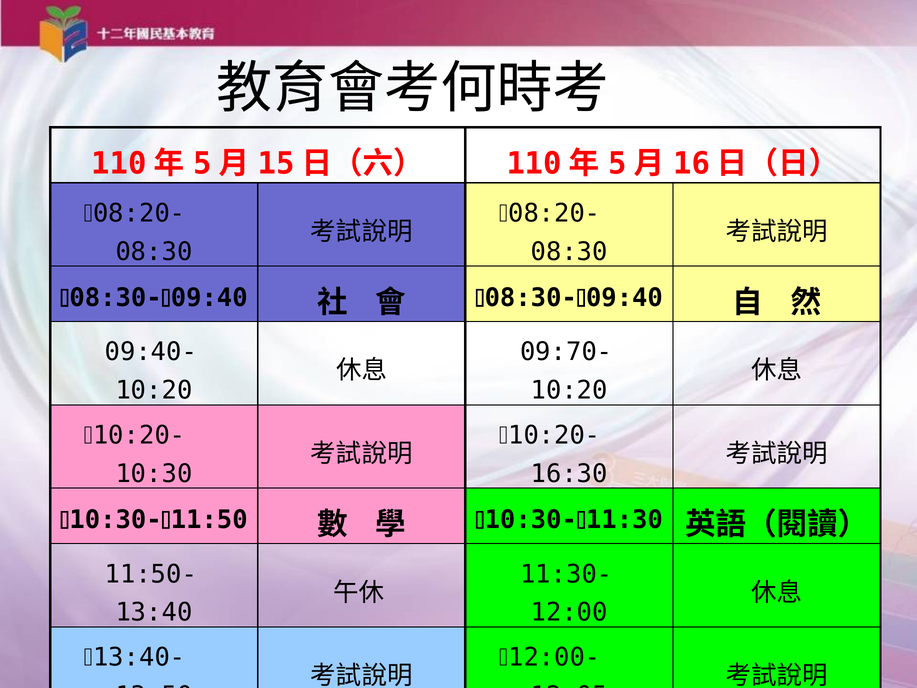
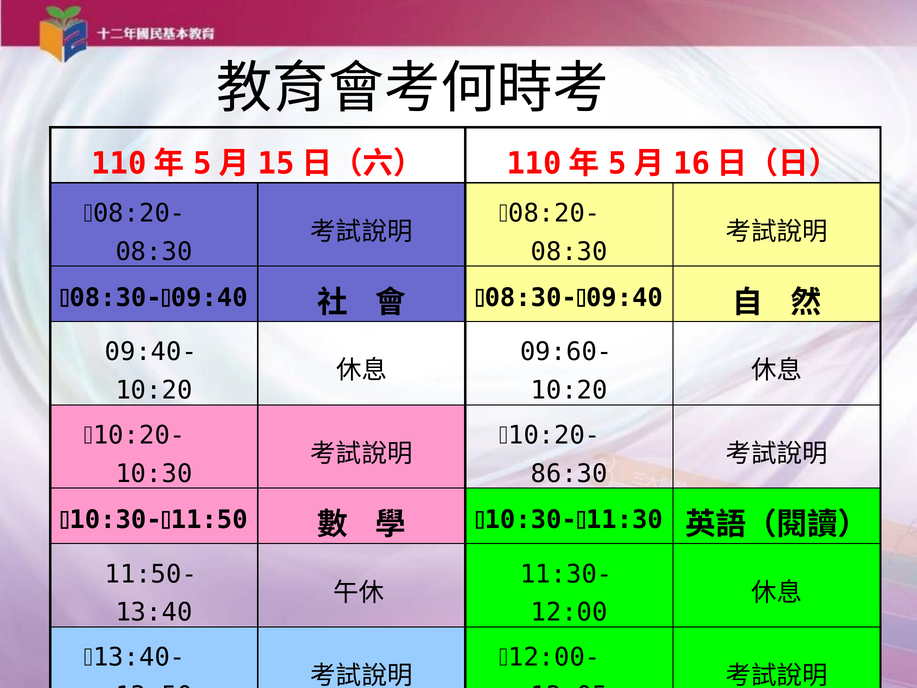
09:70-: 09:70- -> 09:60- (566, 352)
16:30: 16:30 -> 86:30 (569, 474)
